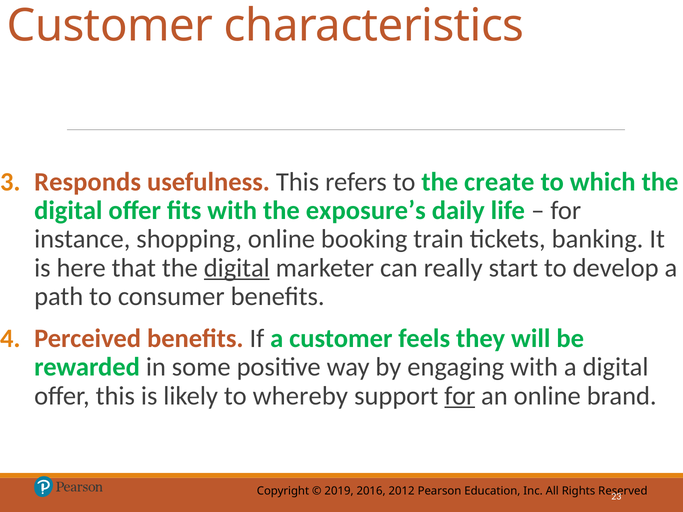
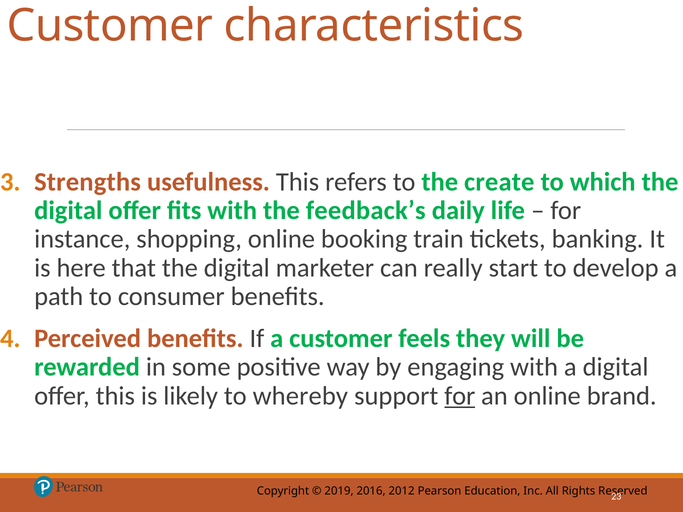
Responds: Responds -> Strengths (88, 182)
exposure’s: exposure’s -> feedback’s (366, 211)
digital underline: present -> none (237, 268)
